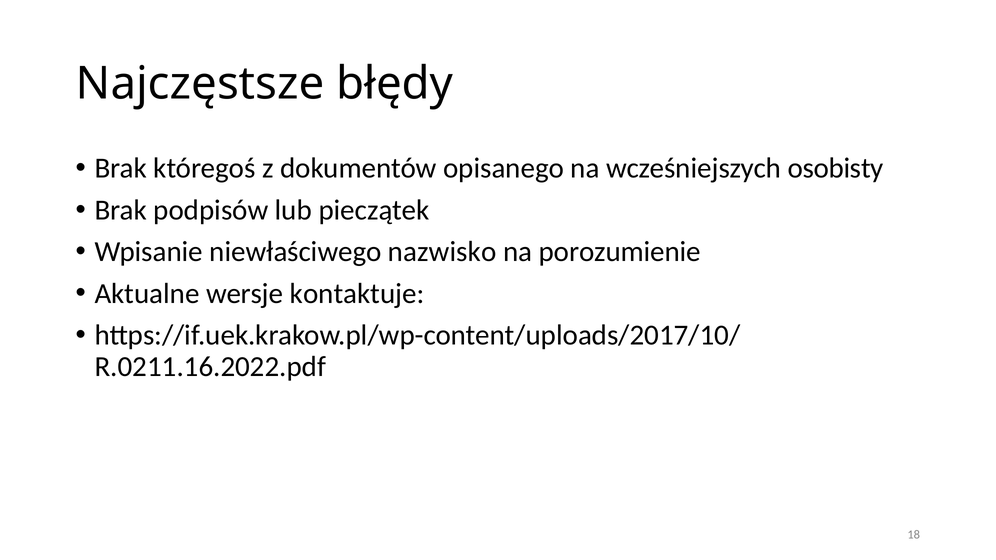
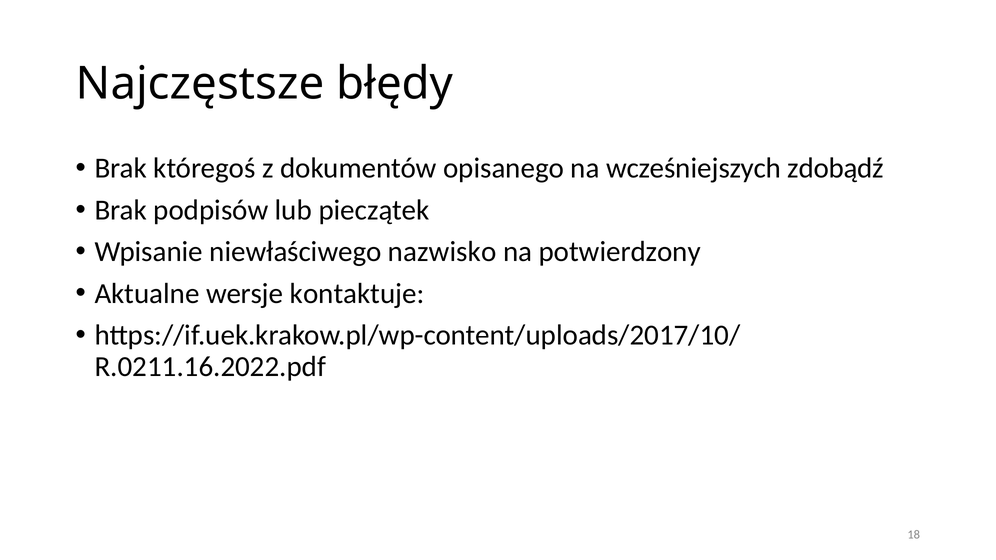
osobisty: osobisty -> zdobądź (836, 168)
porozumienie: porozumienie -> potwierdzony (620, 252)
